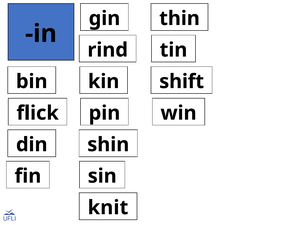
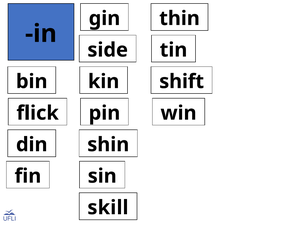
rind: rind -> side (108, 50)
knit: knit -> skill (108, 208)
